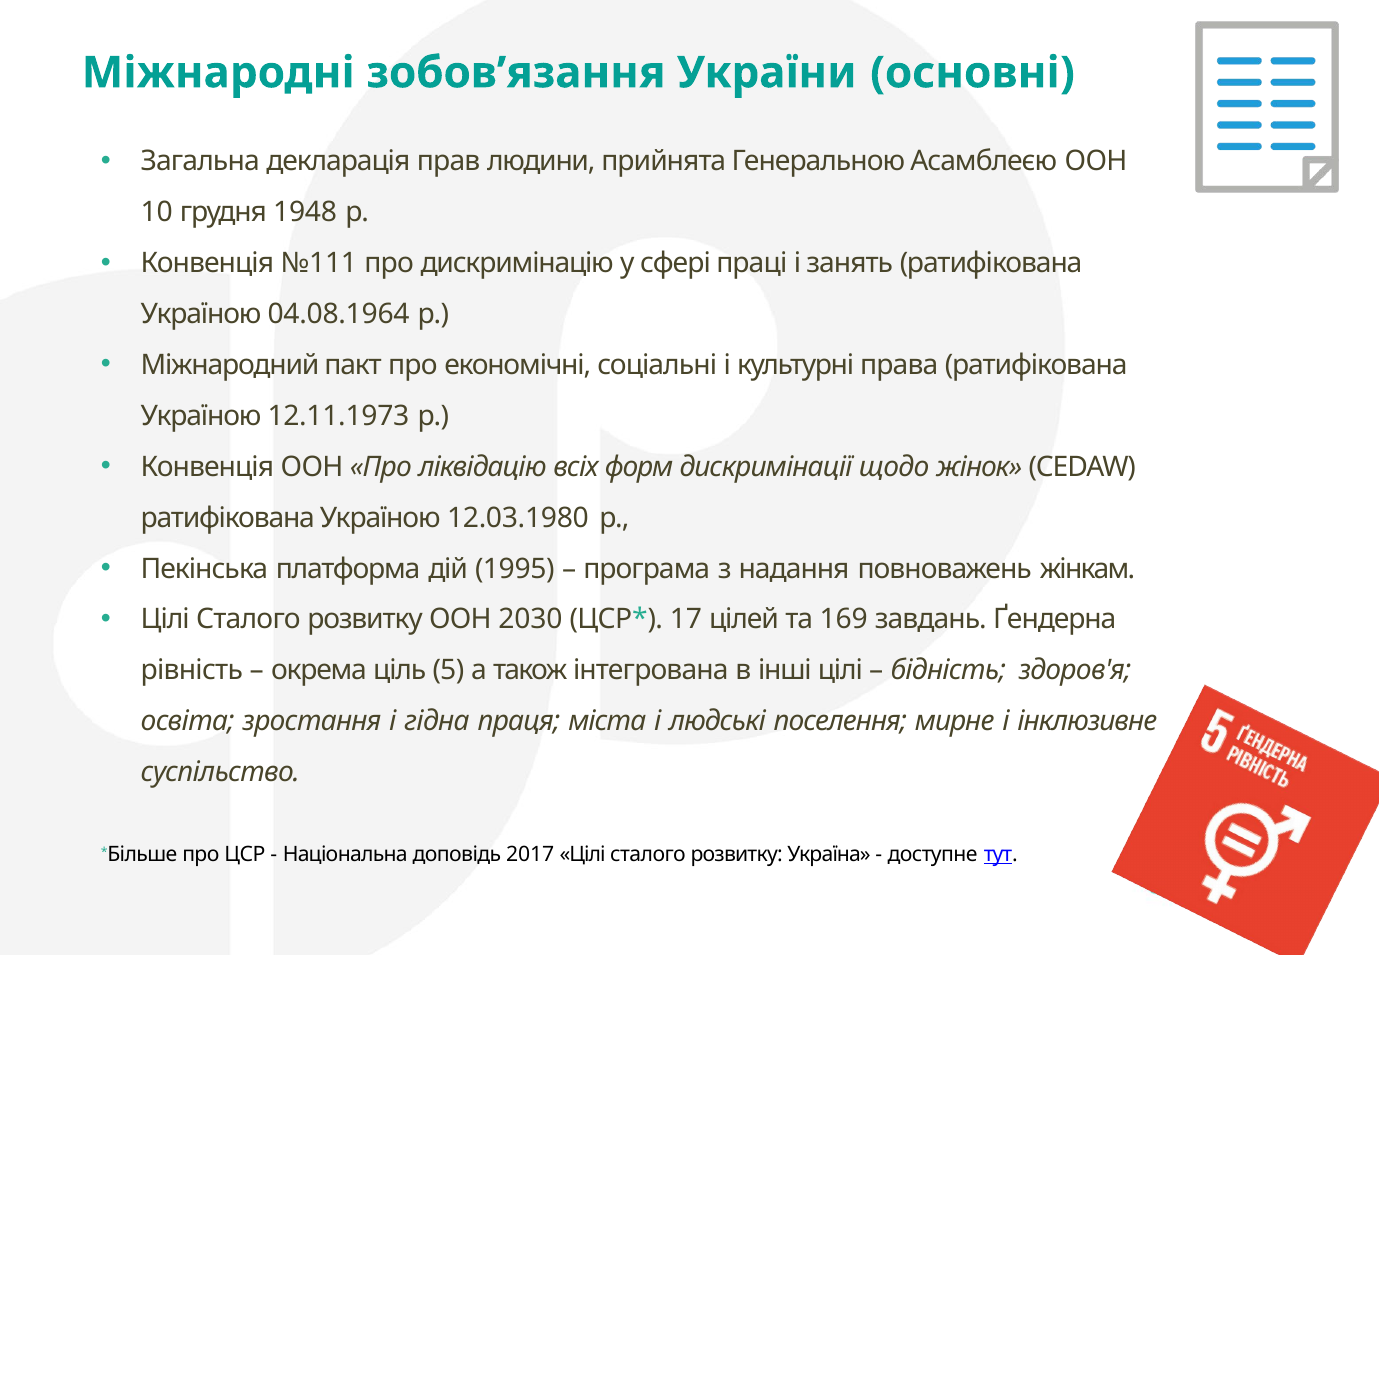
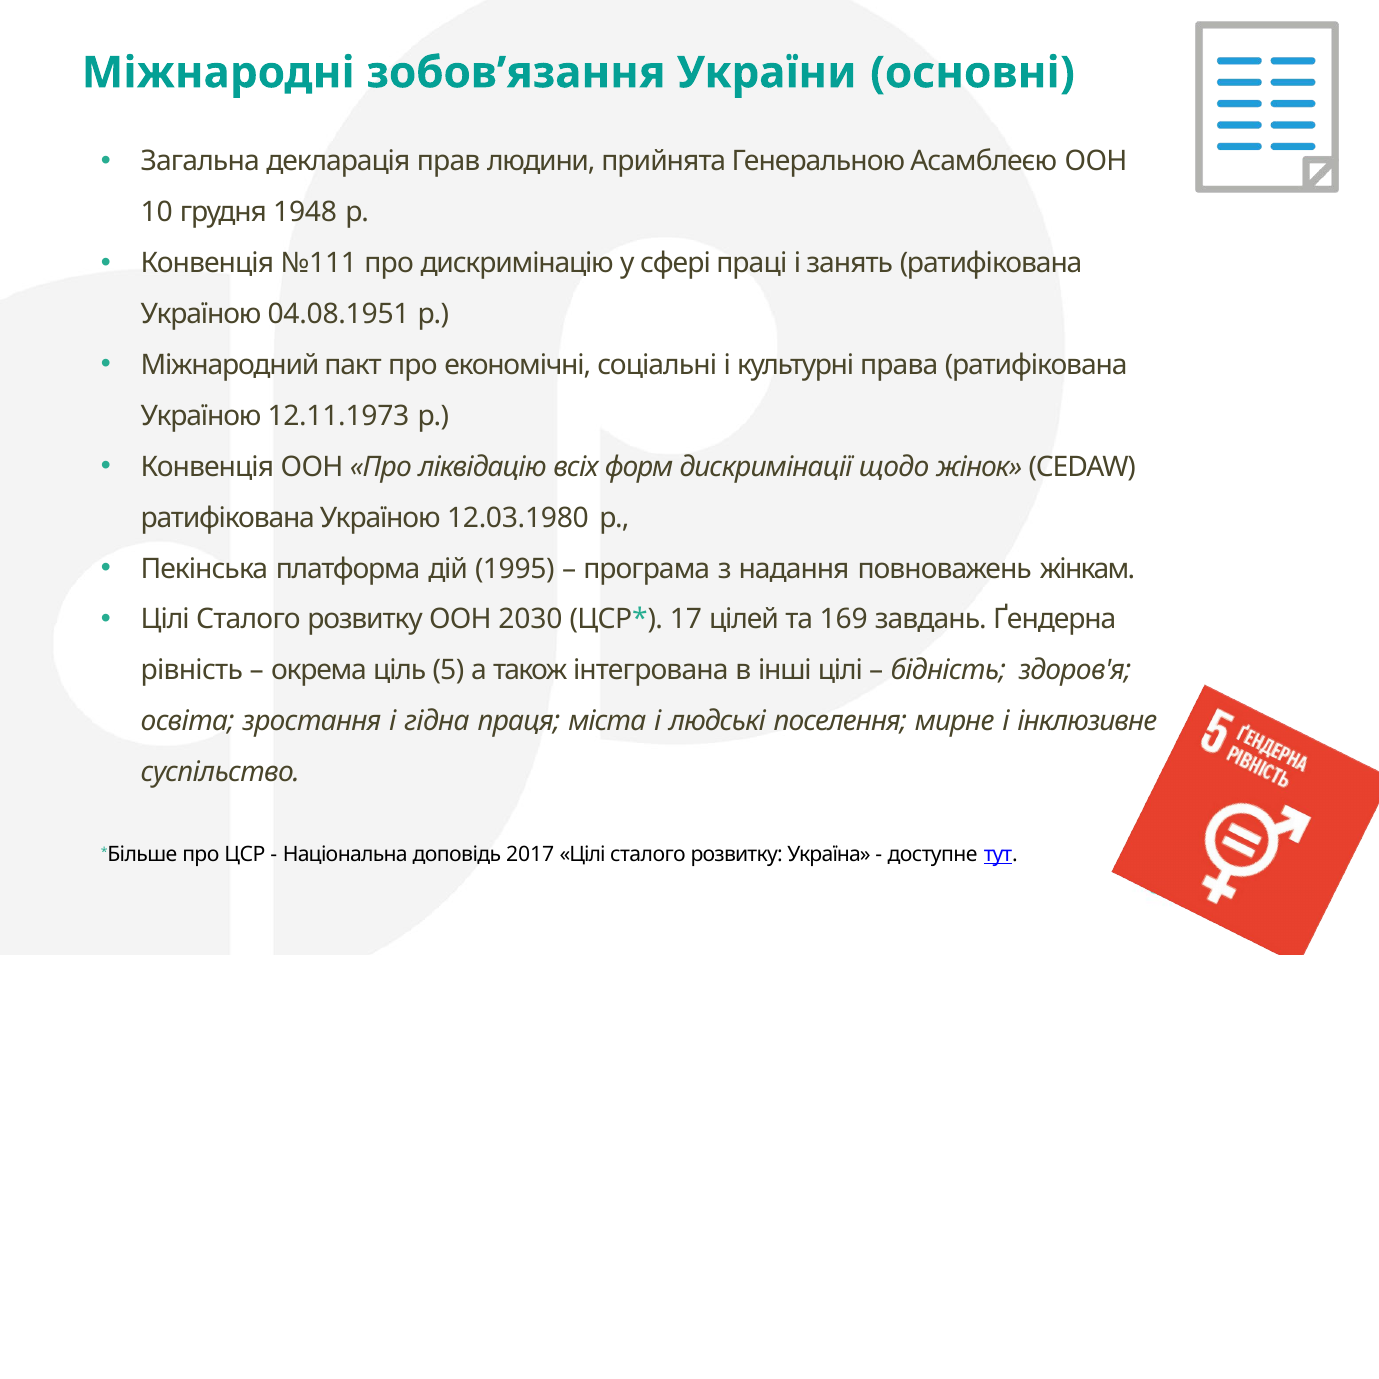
04.08.1964: 04.08.1964 -> 04.08.1951 (339, 314)
